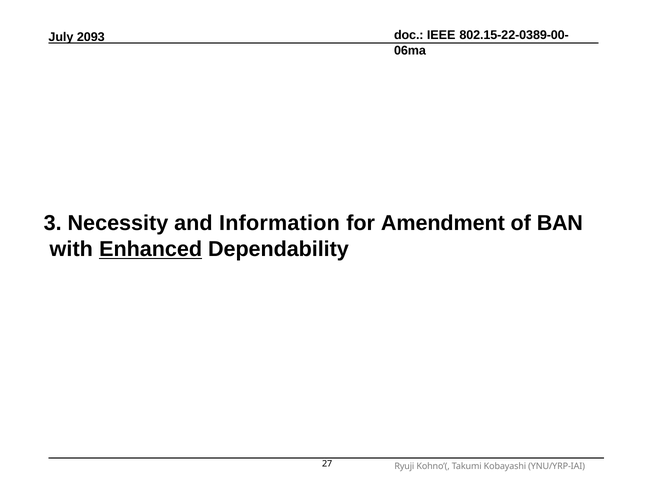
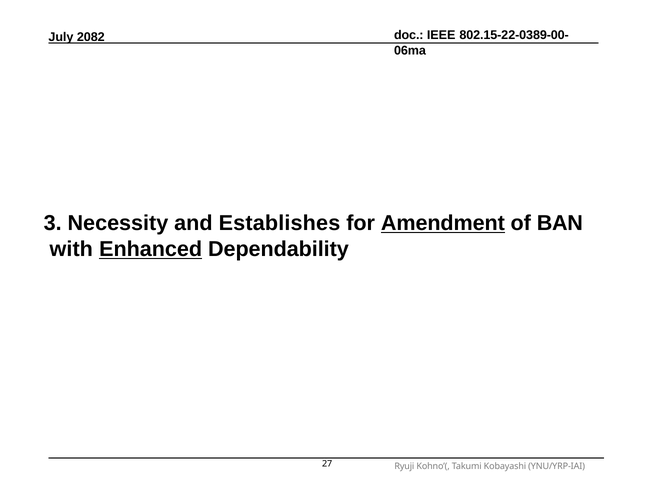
2093: 2093 -> 2082 (91, 37)
Information: Information -> Establishes (279, 223)
Amendment underline: none -> present (443, 223)
